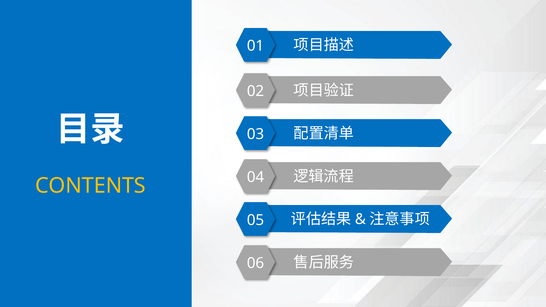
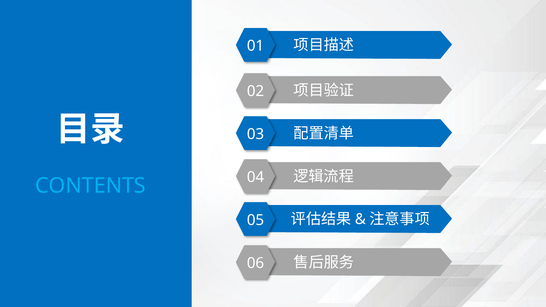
CONTENTS colour: yellow -> light blue (90, 186)
